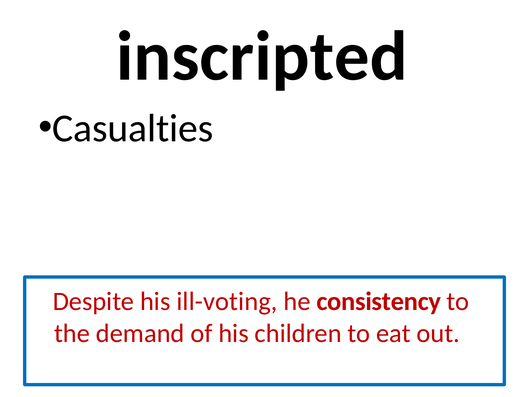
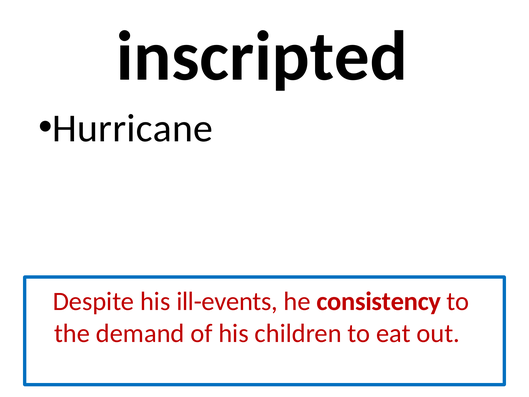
Casualties: Casualties -> Hurricane (133, 128)
ill-voting: ill-voting -> ill-events (227, 301)
